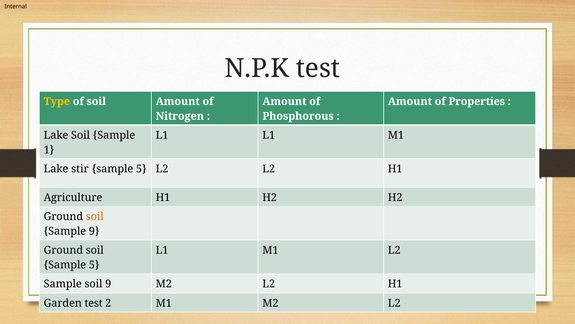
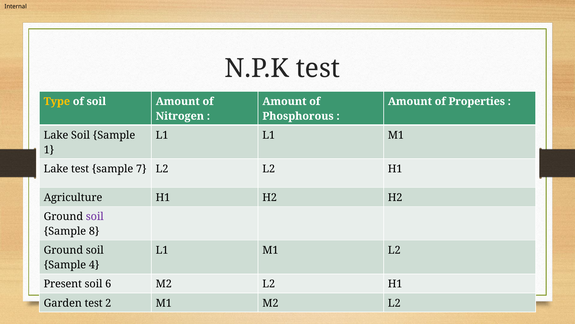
Lake stir: stir -> test (80, 169)
5: 5 -> 7 (141, 169)
soil colour: orange -> purple (95, 216)
Sample 9: 9 -> 8 (94, 231)
5: 5 -> 4 (94, 265)
Sample: Sample -> Present (63, 284)
soil 9: 9 -> 6 (108, 284)
